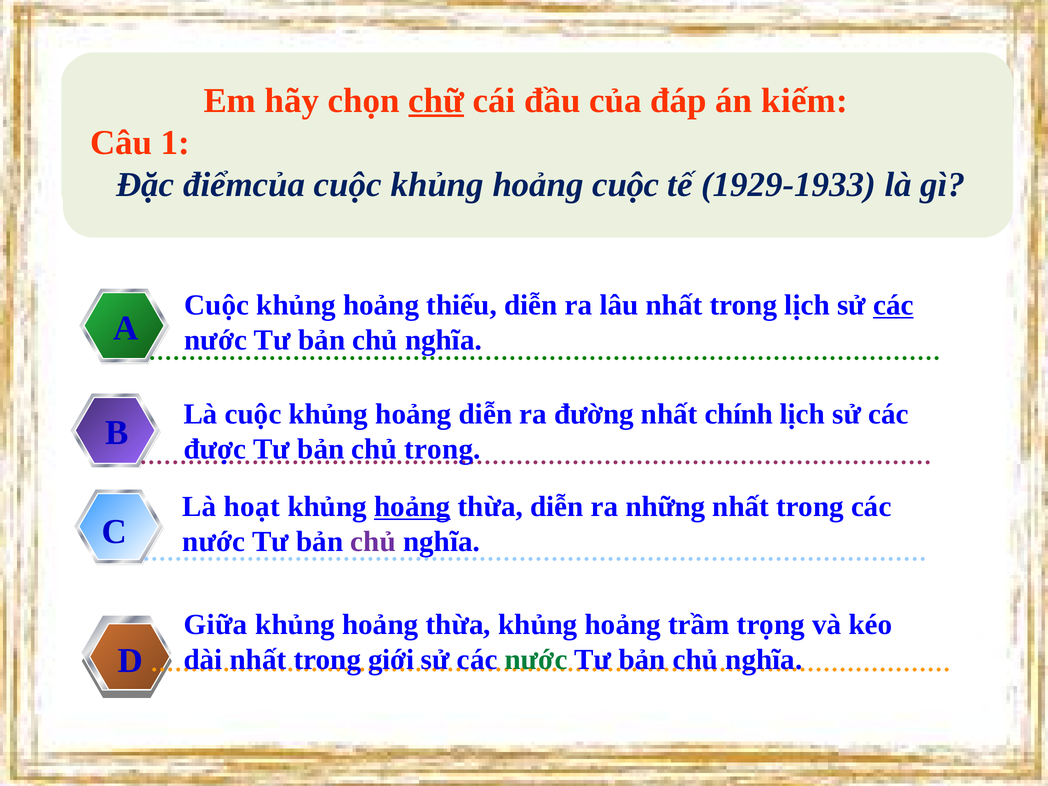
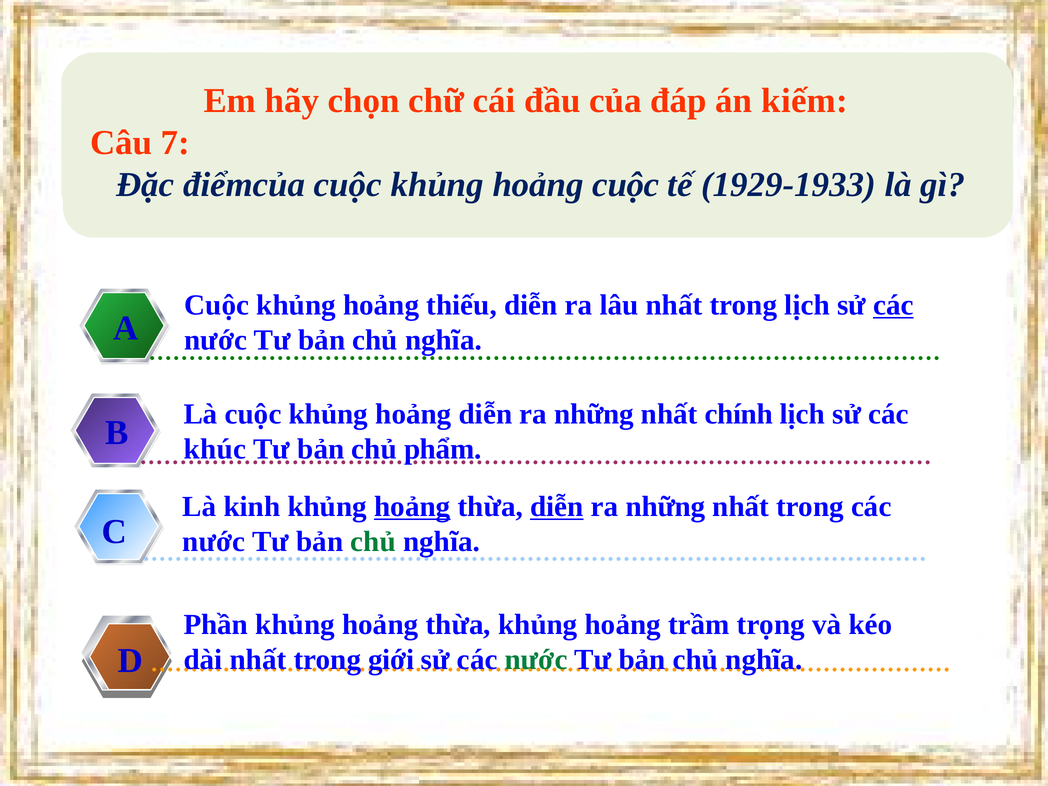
chữ underline: present -> none (436, 101)
1: 1 -> 7 (175, 143)
hoảng diễn ra đường: đường -> những (594, 414)
được: được -> khúc (215, 449)
chủ trong: trong -> phẩm (443, 449)
hoạt: hoạt -> kinh (252, 507)
diễn underline: none -> present (557, 507)
chủ colour: purple -> green (373, 542)
Giữa: Giữa -> Phần (216, 625)
